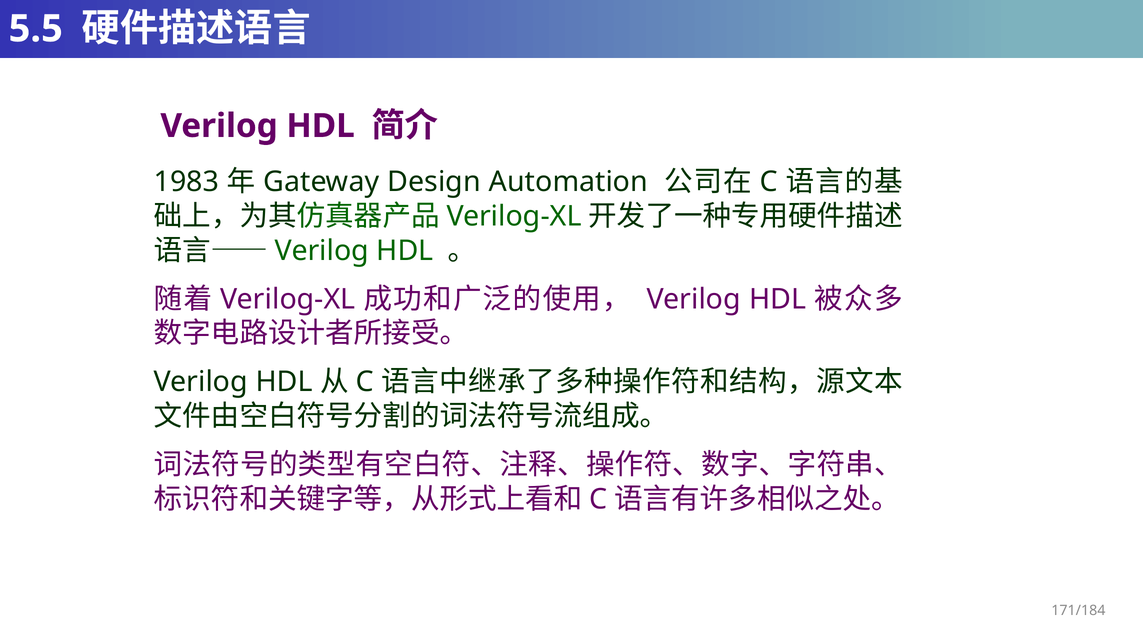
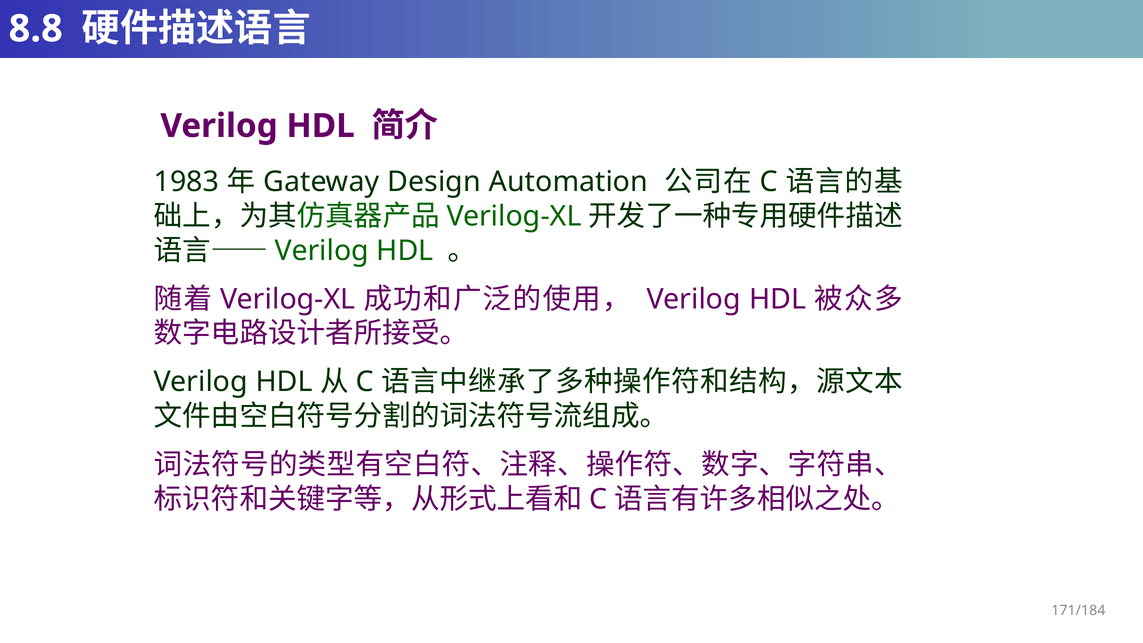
5.5: 5.5 -> 8.8 (36, 29)
